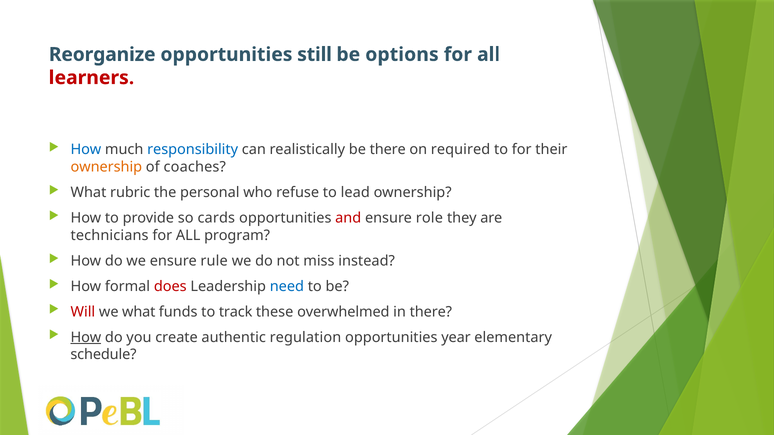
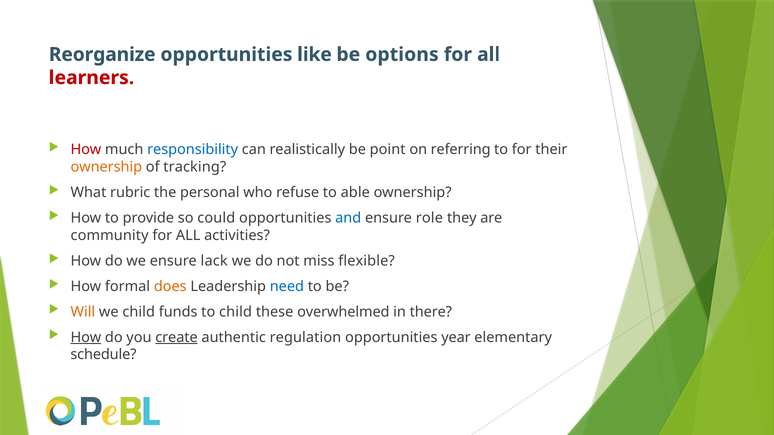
still: still -> like (315, 55)
How colour: blue -> red (86, 150)
be there: there -> point (388, 150)
required: required -> referring (461, 150)
coaches: coaches -> tracking (195, 167)
lead: lead -> able (355, 193)
cards: cards -> could (216, 218)
and colour: red -> blue (348, 218)
technicians: technicians -> community (110, 236)
program: program -> activities (237, 236)
rule: rule -> lack (214, 261)
instead: instead -> flexible (367, 261)
does colour: red -> orange (170, 287)
Will colour: red -> orange (83, 312)
we what: what -> child (139, 312)
to track: track -> child (236, 312)
create underline: none -> present (176, 338)
